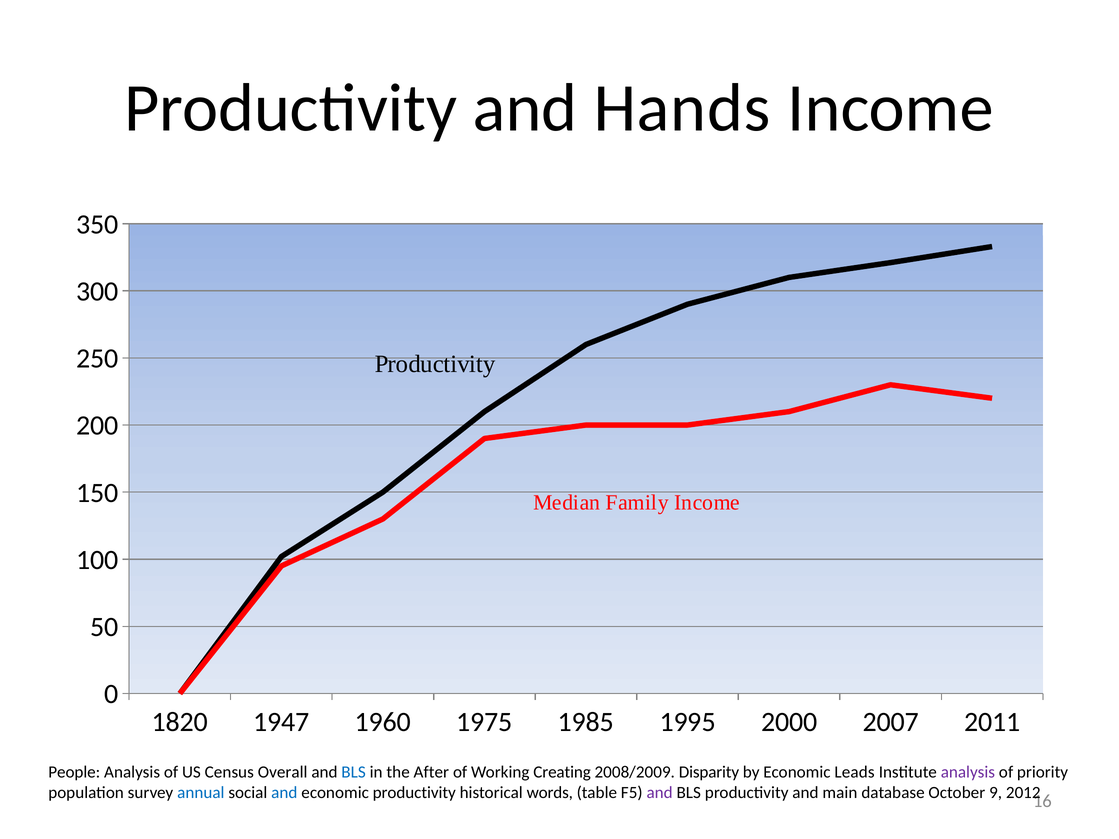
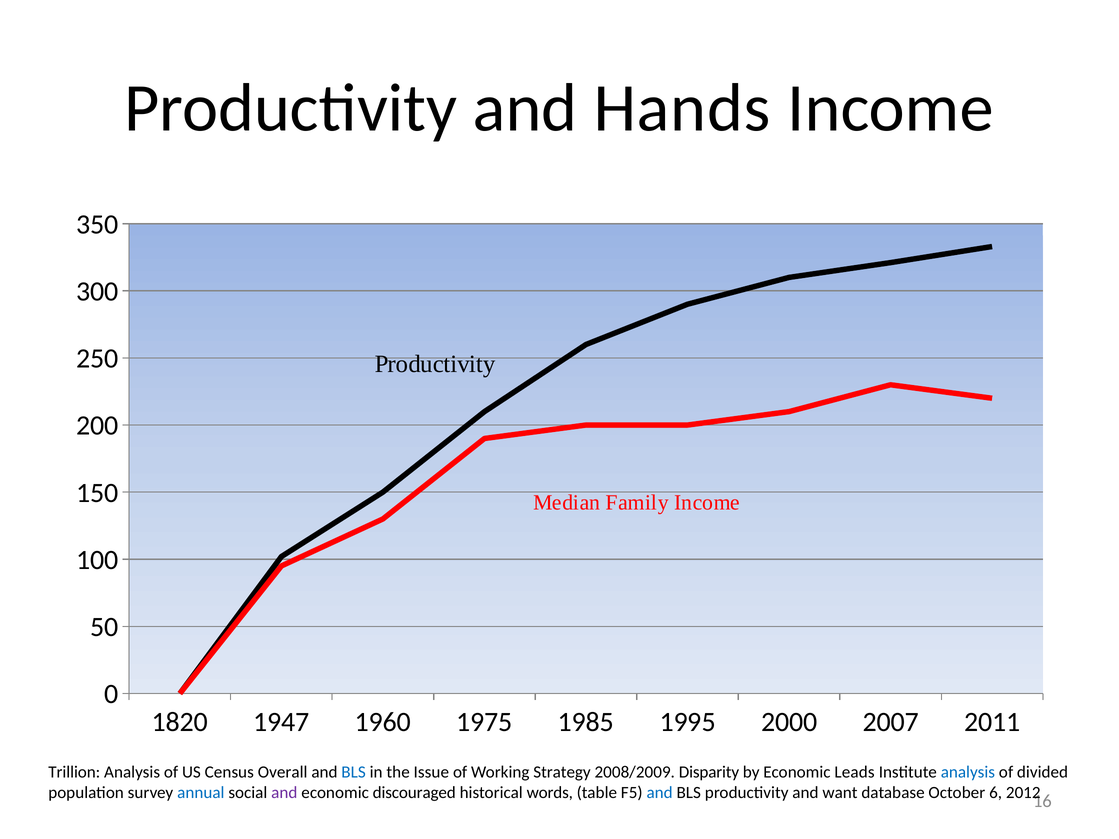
People: People -> Trillion (74, 772)
After: After -> Issue (431, 772)
Creating: Creating -> Strategy (562, 772)
analysis colour: purple -> blue (968, 772)
priority: priority -> divided (1043, 772)
and colour: blue -> purple (284, 793)
economic productivity: productivity -> discouraged (414, 793)
and colour: purple -> blue (660, 793)
main: main -> want (840, 793)
9: 9 -> 6 (996, 793)
